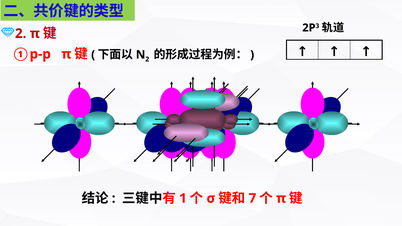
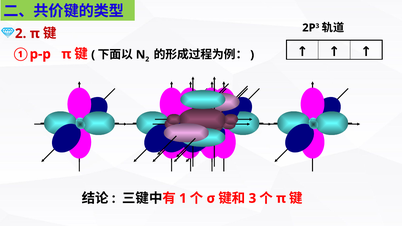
7: 7 -> 3 (252, 198)
